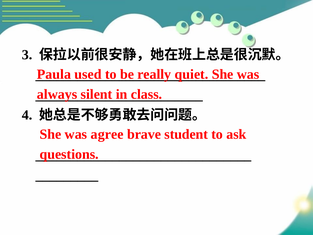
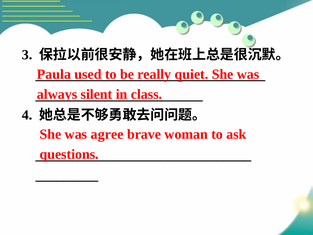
student: student -> woman (186, 134)
